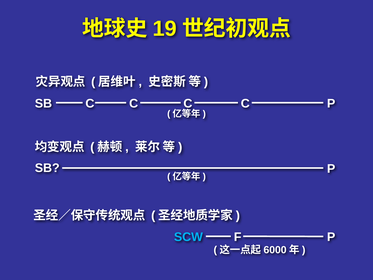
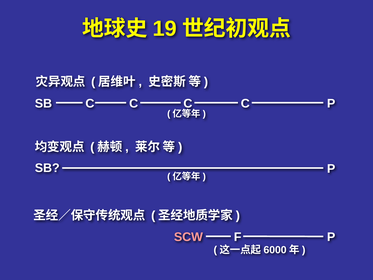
SCW colour: light blue -> pink (188, 237)
